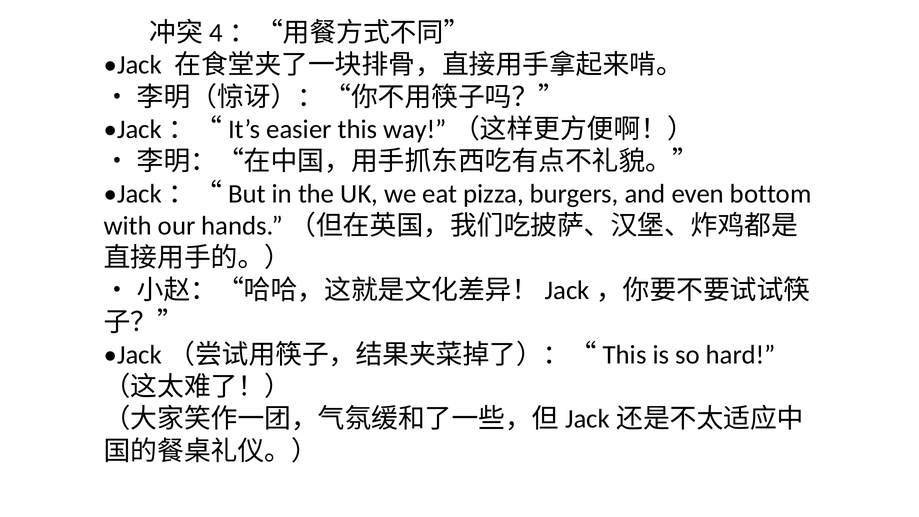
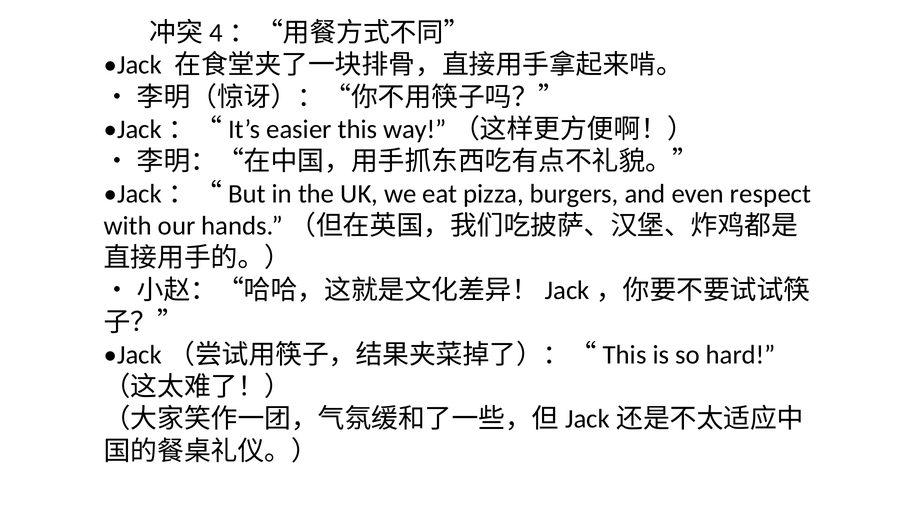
bottom: bottom -> respect (771, 194)
